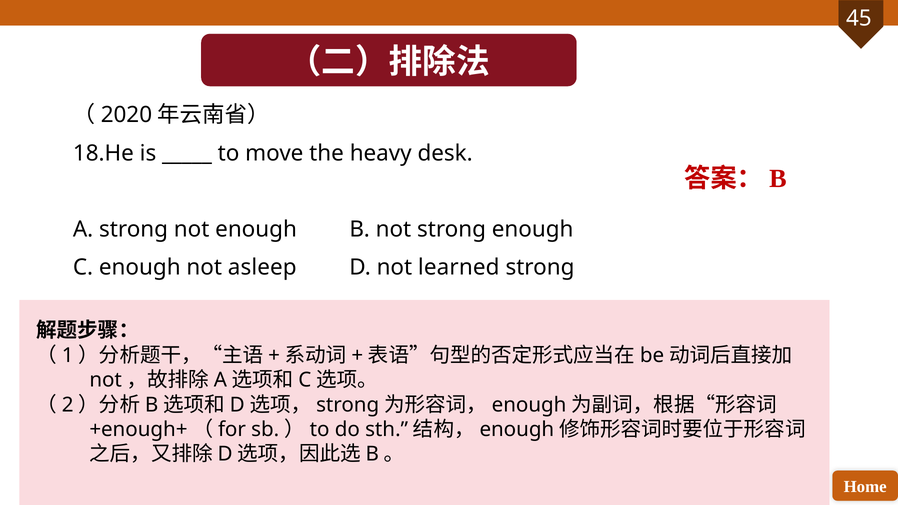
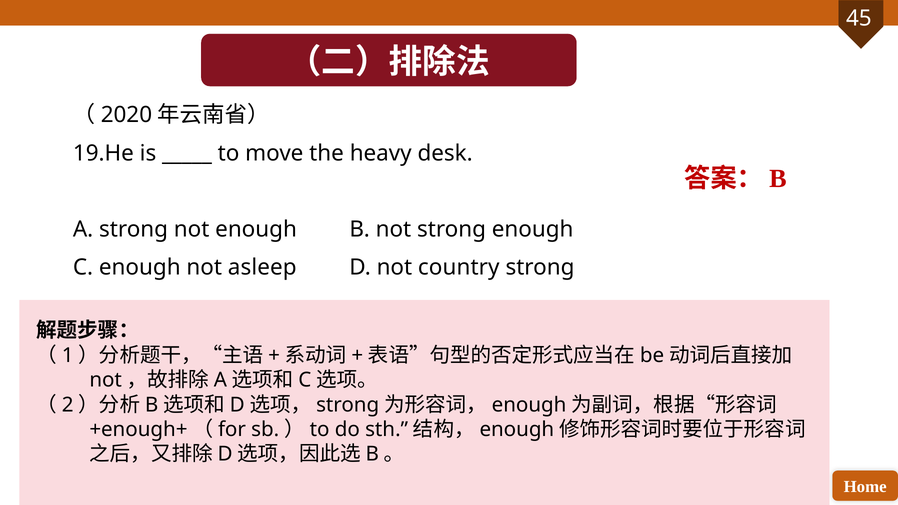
18.He: 18.He -> 19.He (103, 153)
learned: learned -> country (459, 268)
